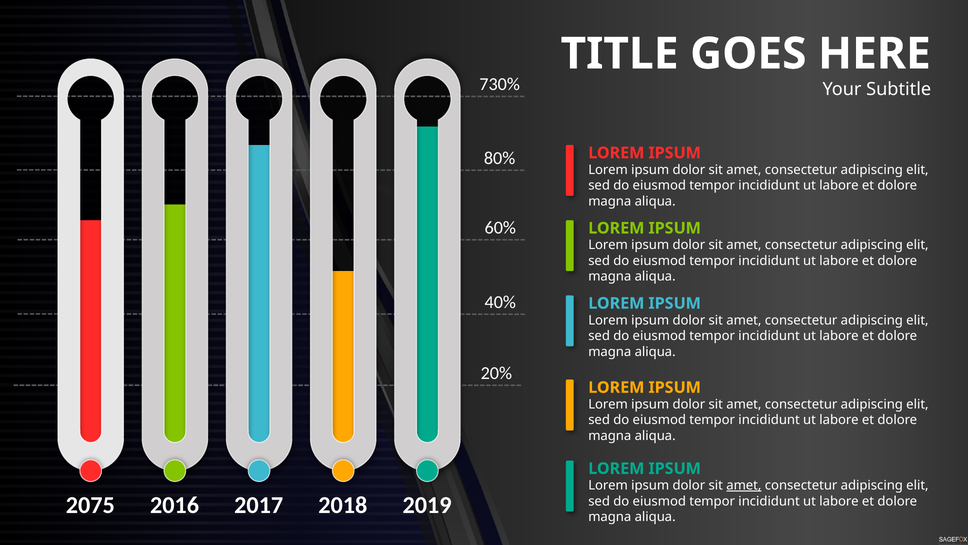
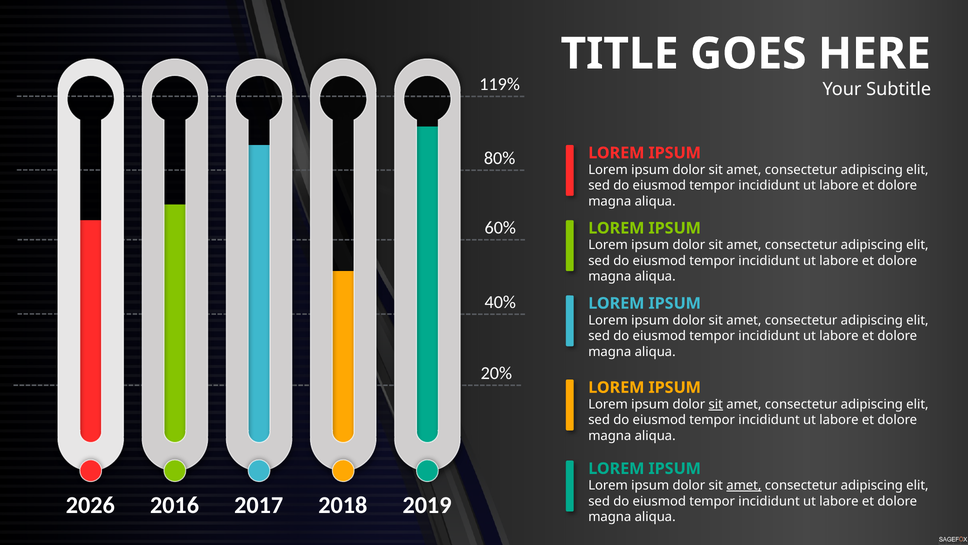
730%: 730% -> 119% (500, 84)
sit underline: none -> present (716, 404)
2075: 2075 -> 2026 (90, 505)
